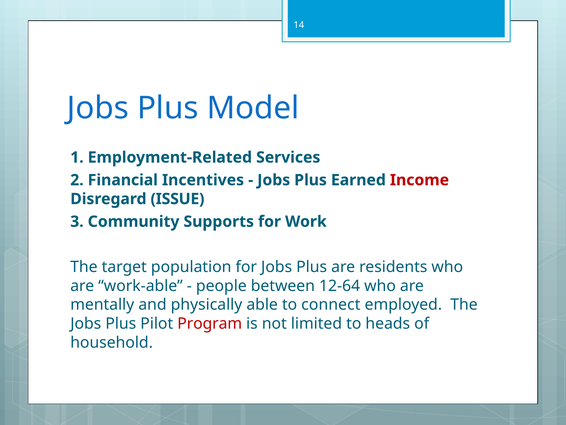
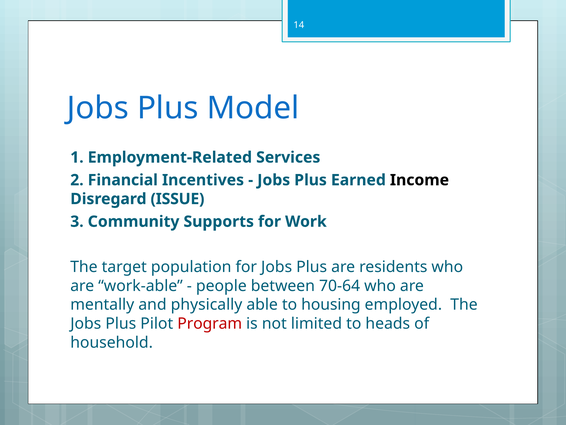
Income colour: red -> black (419, 180)
12-64: 12-64 -> 70-64 (340, 286)
connect: connect -> housing (331, 304)
